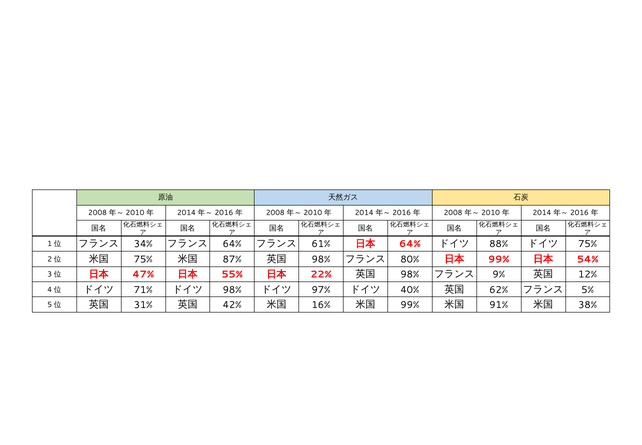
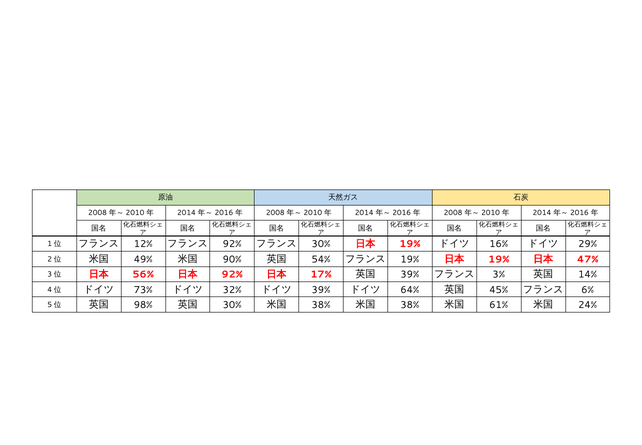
34%: 34% -> 12% (143, 244)
64%: 64% -> 92% (232, 244)
61%: 61% -> 30% (321, 244)
64%: 64% -> 19% (410, 244)
88%: 88% -> 16% (499, 244)
75%: 75% -> 29% (588, 244)
75%: 75% -> 49% (143, 259)
87%: 87% -> 90% (232, 259)
98%: 98% -> 54% (321, 259)
80%: 80% -> 19% (410, 259)
99%: 99% -> 19% (499, 259)
54%: 54% -> 47% (588, 259)
47%: 47% -> 56% (143, 274)
55%: 55% -> 92% (232, 274)
22%: 22% -> 17% (321, 274)
98%: 98% -> 39% (410, 274)
9%: 9% -> 3% (499, 274)
12%: 12% -> 14% (588, 274)
71%: 71% -> 73% (143, 289)
98%: 98% -> 32% (232, 289)
97%: 97% -> 39% (321, 289)
40%: 40% -> 64% (410, 289)
62%: 62% -> 45% (499, 289)
5%: 5% -> 6% (588, 289)
31%: 31% -> 98% (143, 305)
42%: 42% -> 30% (232, 305)
16%: 16% -> 38% (321, 305)
99%: 99% -> 38% (410, 305)
91%: 91% -> 61% (499, 305)
38%: 38% -> 24% (588, 305)
